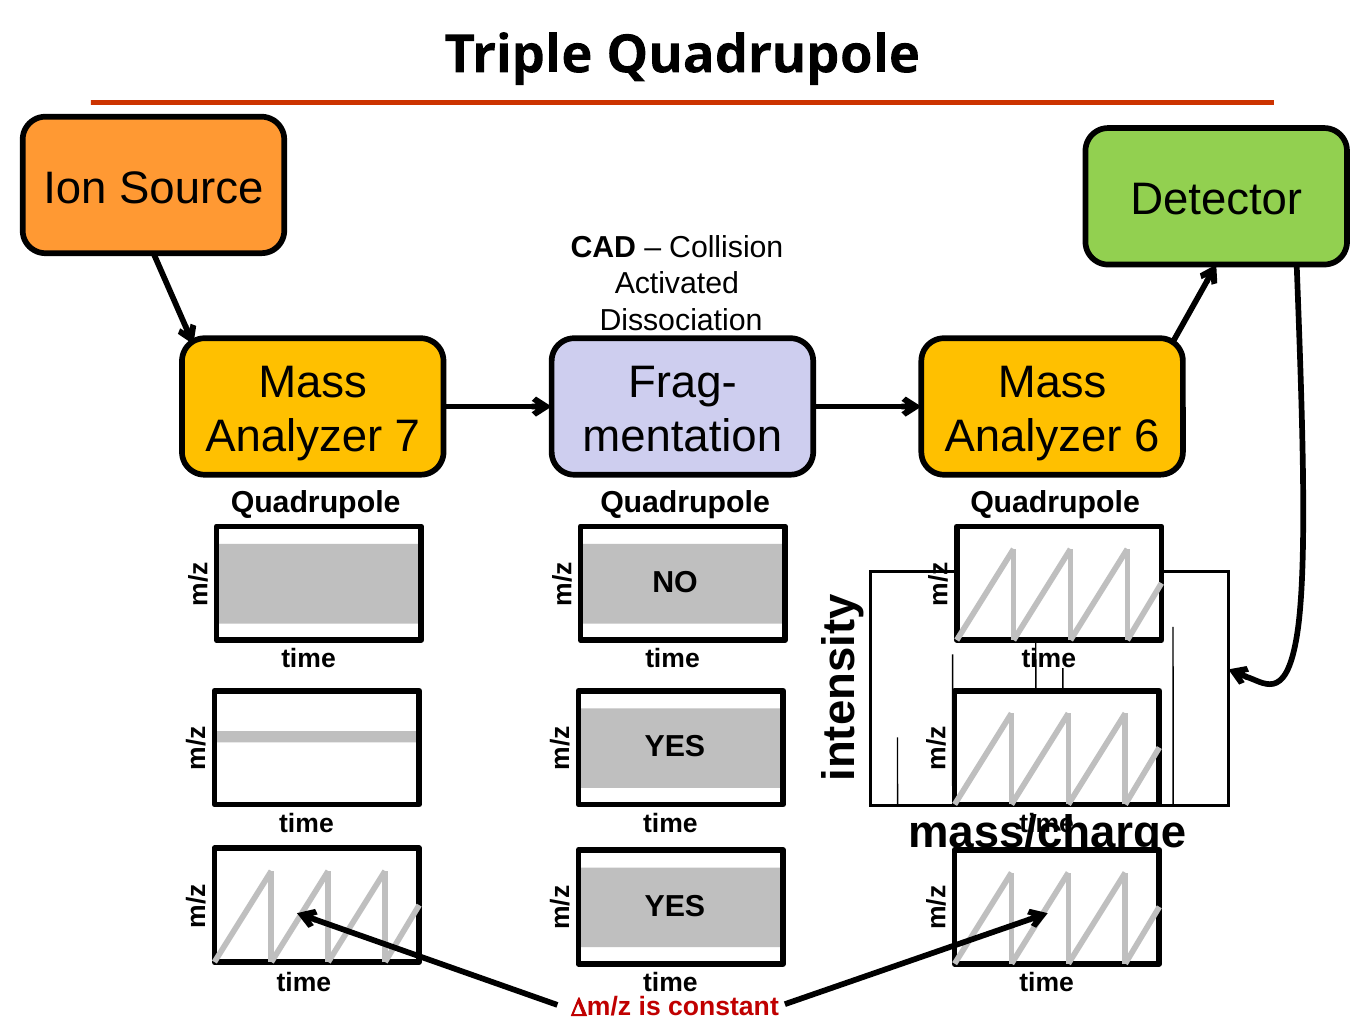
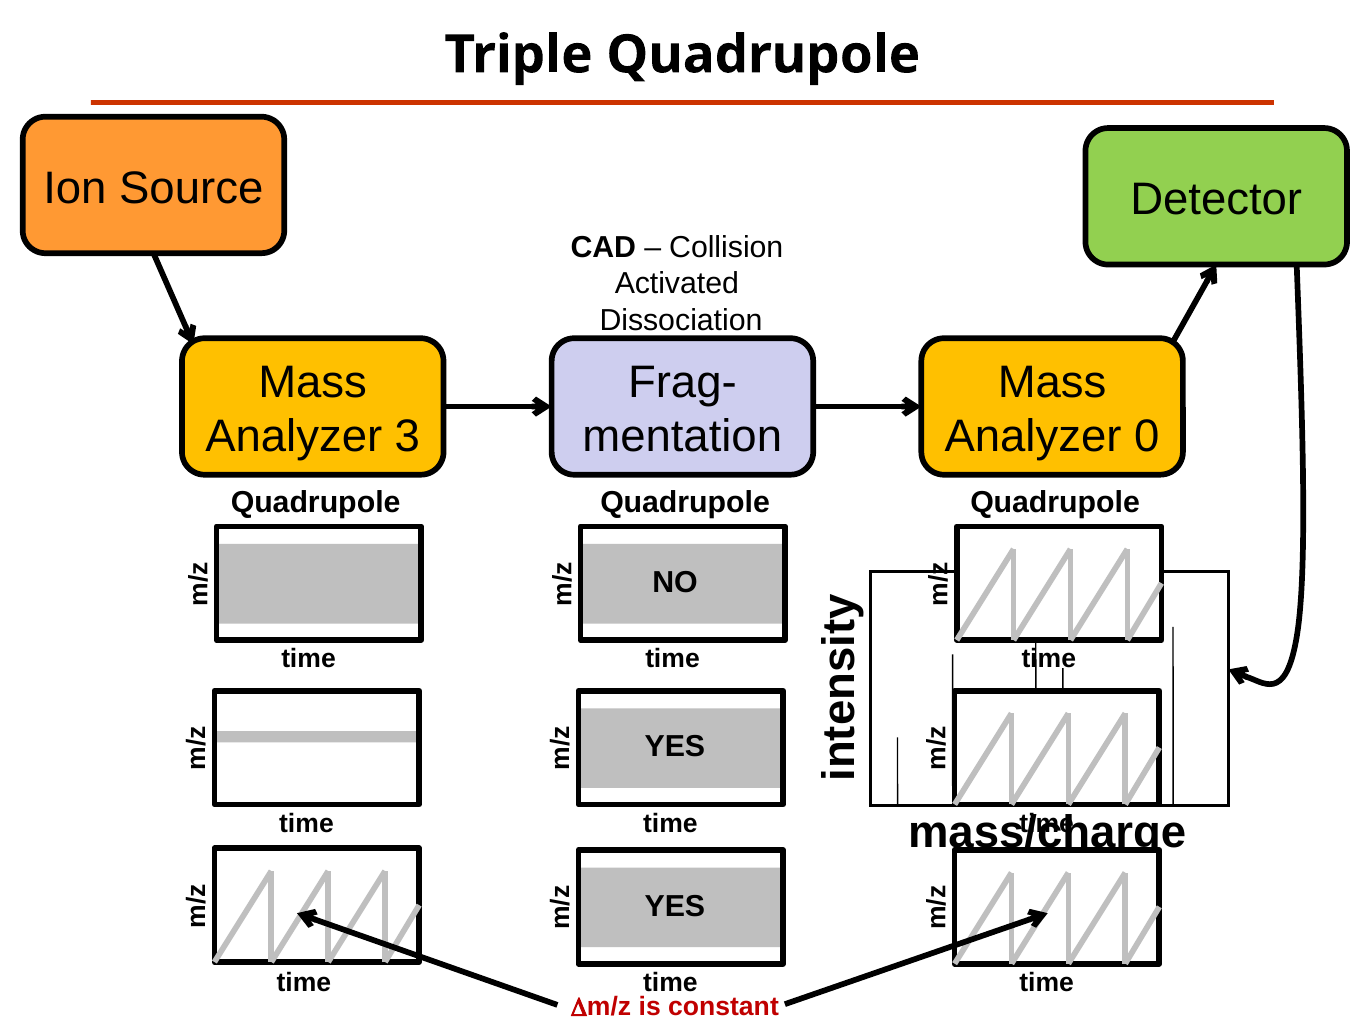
7: 7 -> 3 (407, 437)
6: 6 -> 0 (1147, 437)
